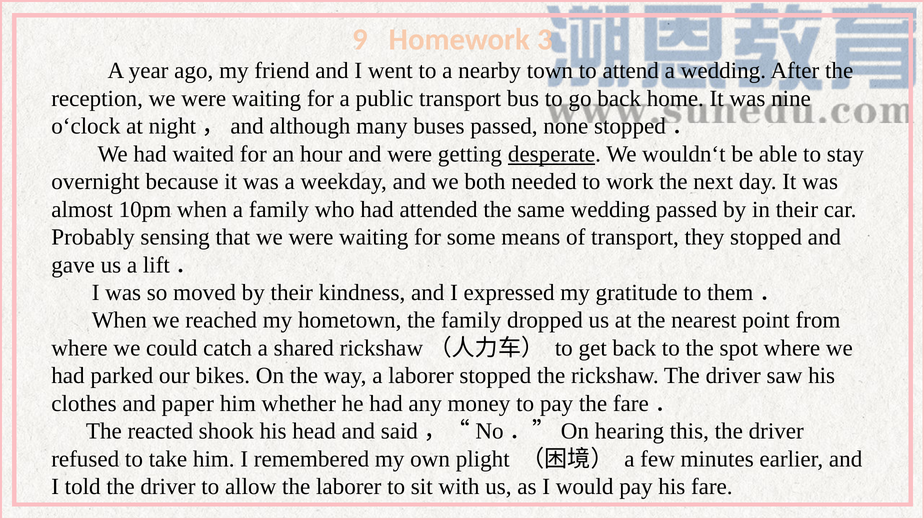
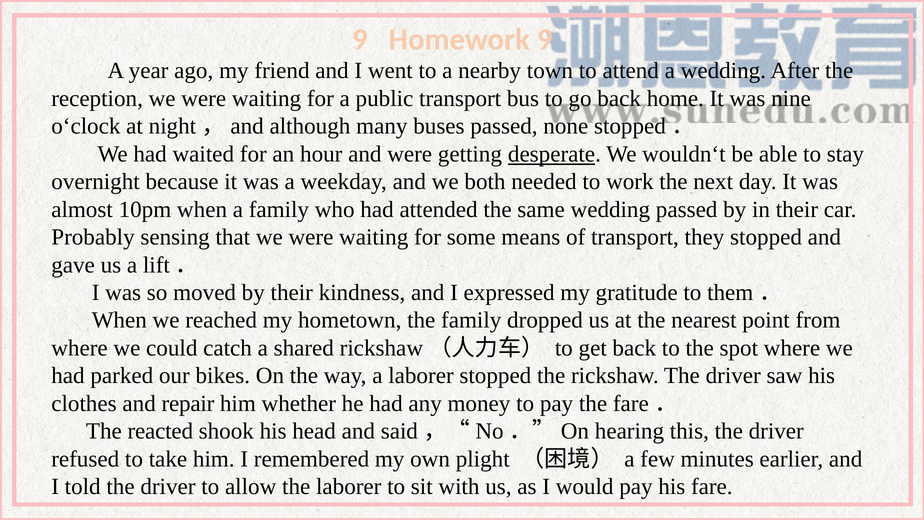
Homework 3: 3 -> 9 (545, 39)
paper: paper -> repair (188, 403)
